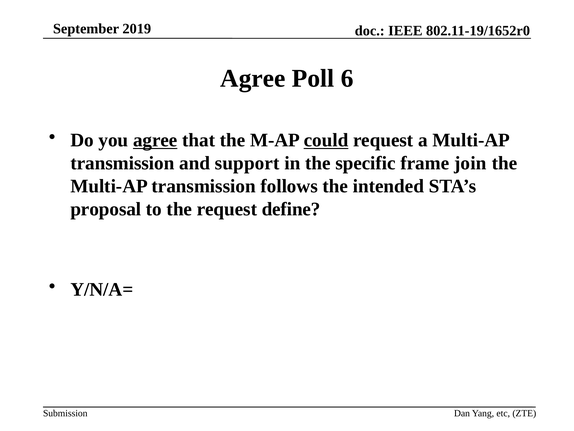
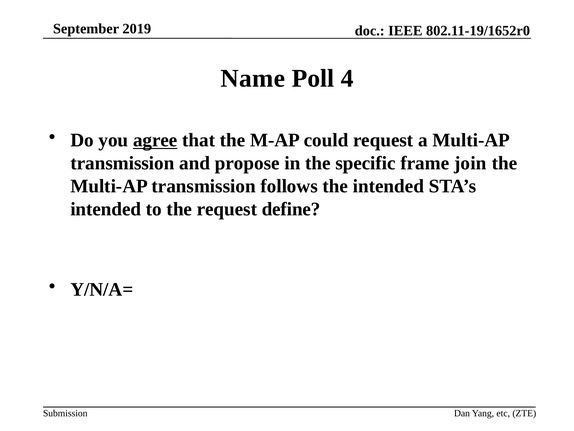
Agree: Agree -> Name (253, 78)
6: 6 -> 4 (347, 78)
could underline: present -> none (326, 140)
support: support -> propose (247, 163)
proposal: proposal -> intended (106, 209)
